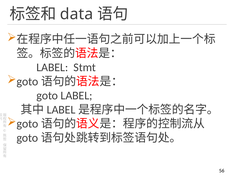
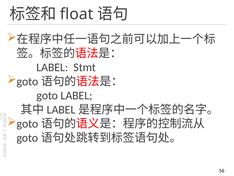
data: data -> float (77, 14)
